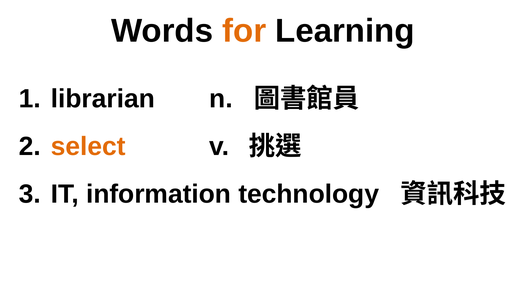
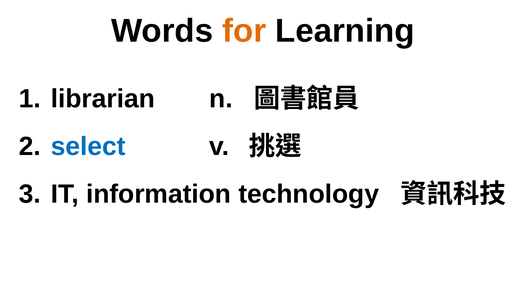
select colour: orange -> blue (88, 146)
